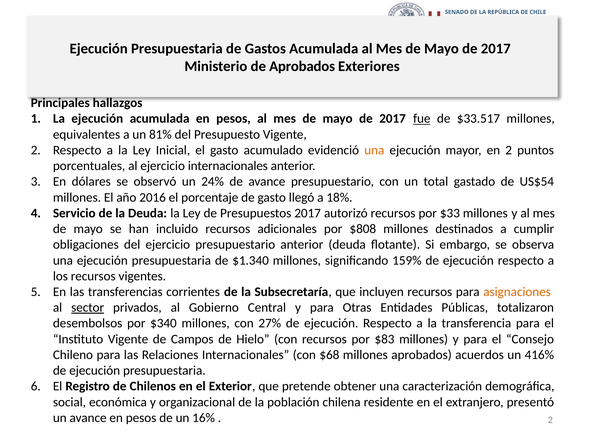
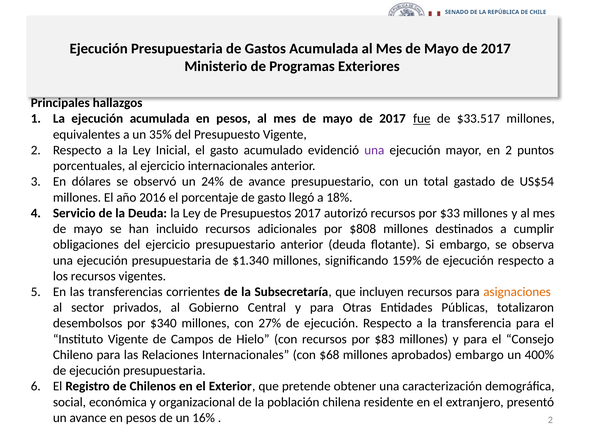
de Aprobados: Aprobados -> Programas (302, 66)
81%: 81% -> 35% (160, 134)
una colour: orange -> purple (374, 150)
sector underline: present -> none (88, 308)
aprobados acuerdos: acuerdos -> embargo (479, 355)
416%: 416% -> 400% (539, 355)
